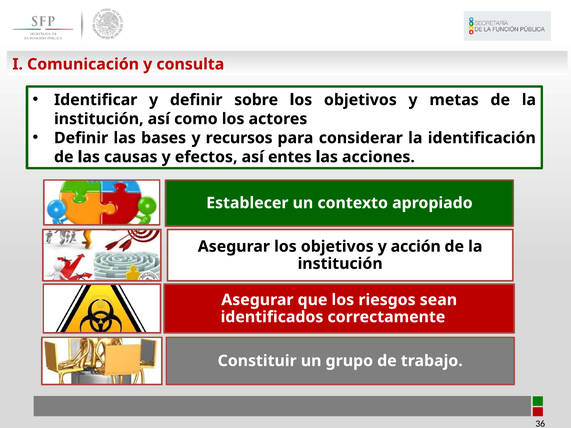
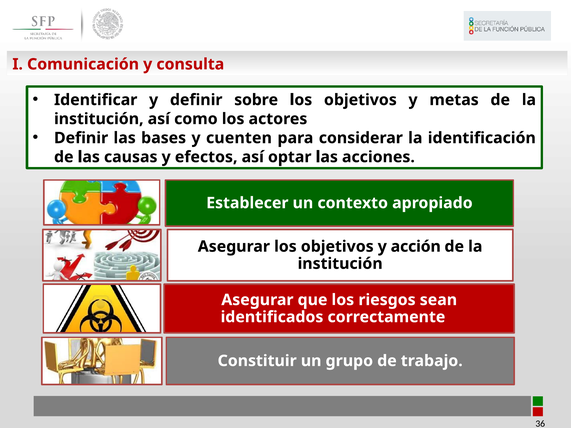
recursos: recursos -> cuenten (239, 138)
entes: entes -> optar (290, 157)
